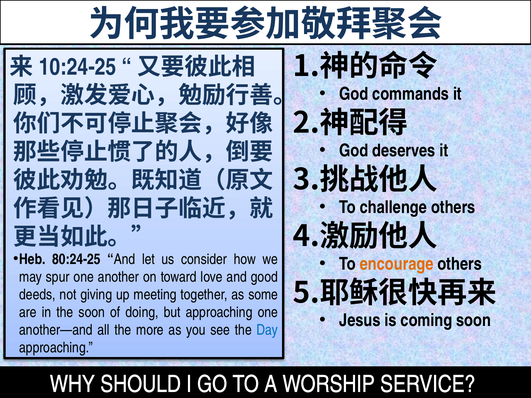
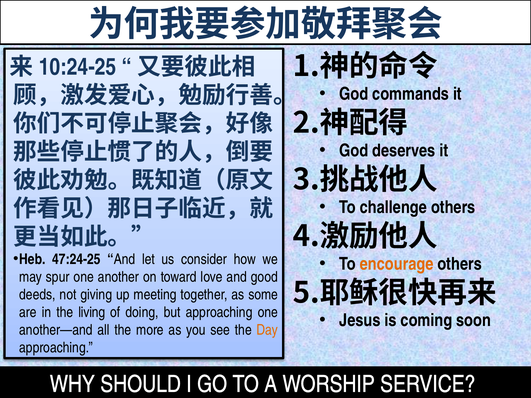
80:24-25: 80:24-25 -> 47:24-25 (76, 259)
the soon: soon -> living (92, 313)
Day colour: blue -> orange (267, 330)
